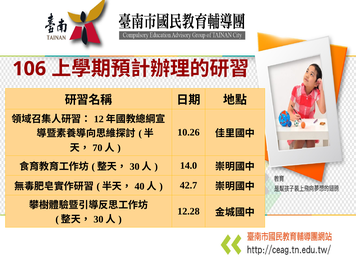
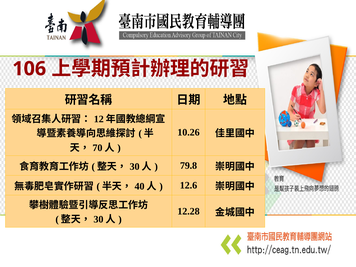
14.0: 14.0 -> 79.8 (189, 166)
42.7: 42.7 -> 12.6 (189, 185)
